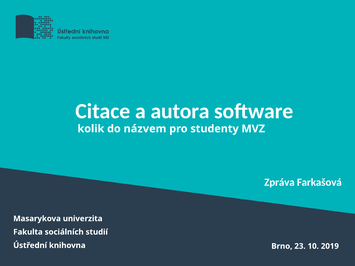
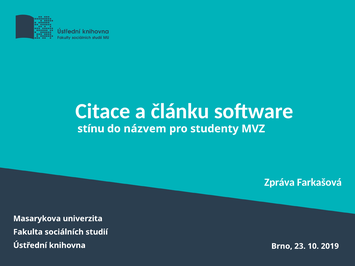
autora: autora -> článku (180, 111)
kolik: kolik -> stínu (91, 129)
